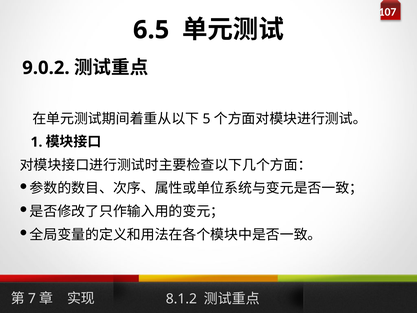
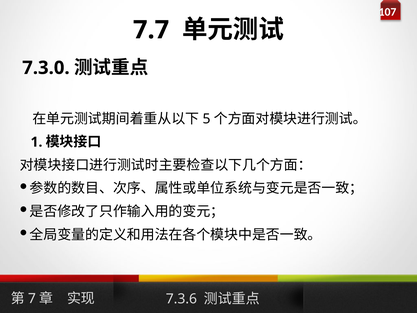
6.5: 6.5 -> 7.7 (151, 30)
9.0.2: 9.0.2 -> 7.3.0 (46, 68)
8.1.2: 8.1.2 -> 7.3.6 (181, 299)
